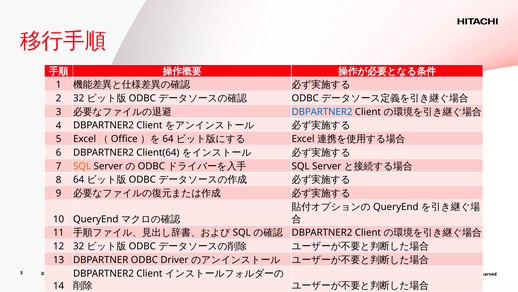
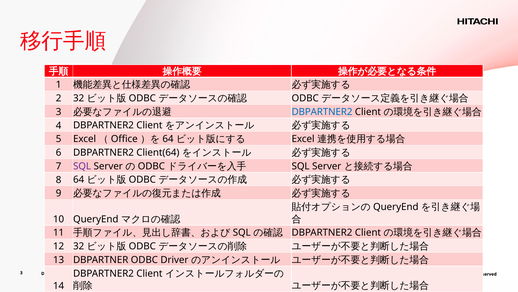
SQL colour: orange -> purple (82, 166)
